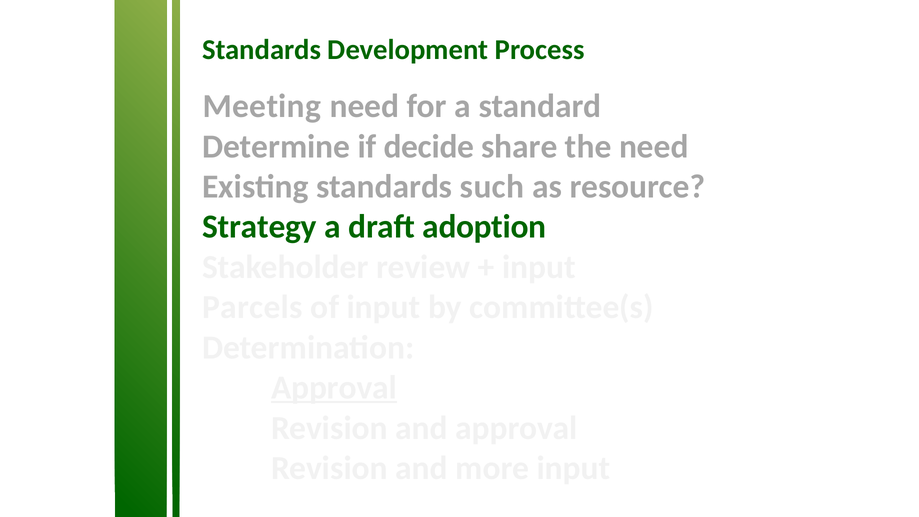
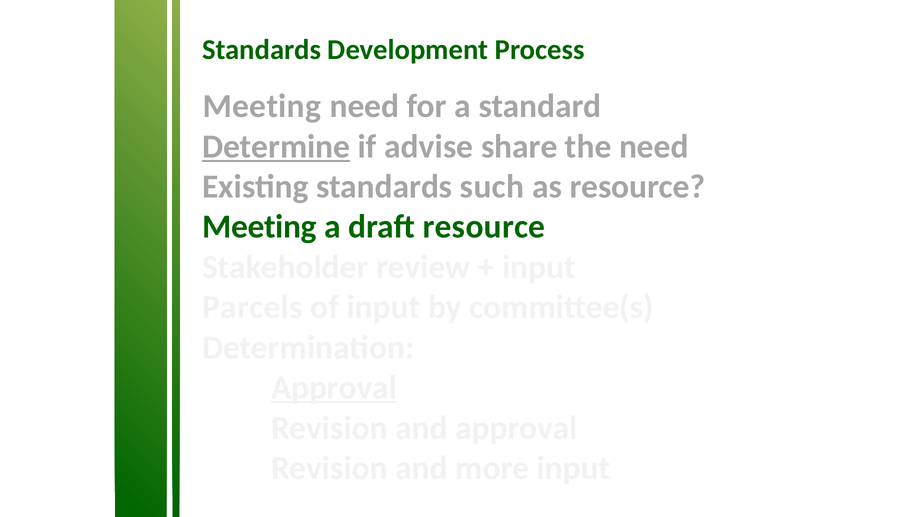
Determine underline: none -> present (276, 146)
decide: decide -> advise (429, 146)
Strategy: Strategy -> Meeting (259, 227)
draft adoption: adoption -> resource (484, 227)
